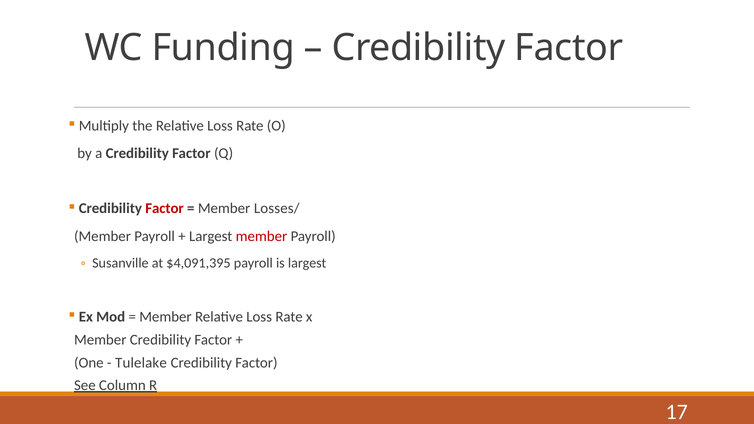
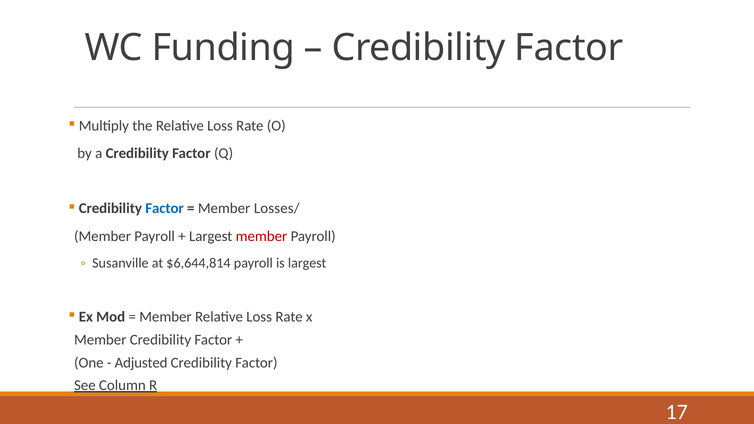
Factor colour: red -> blue (165, 209)
$4,091,395: $4,091,395 -> $6,644,814 (198, 263)
Tulelake: Tulelake -> Adjusted (141, 363)
